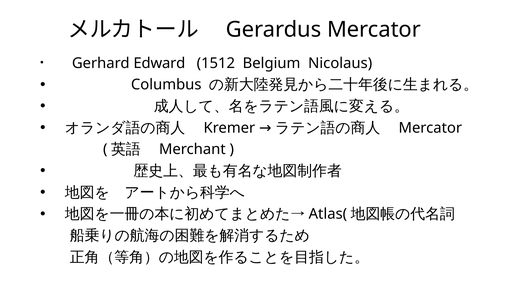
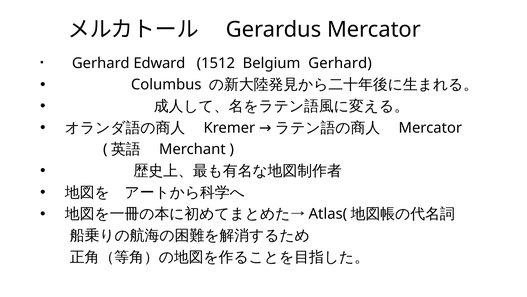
Belgium Nicolaus: Nicolaus -> Gerhard (340, 63)
